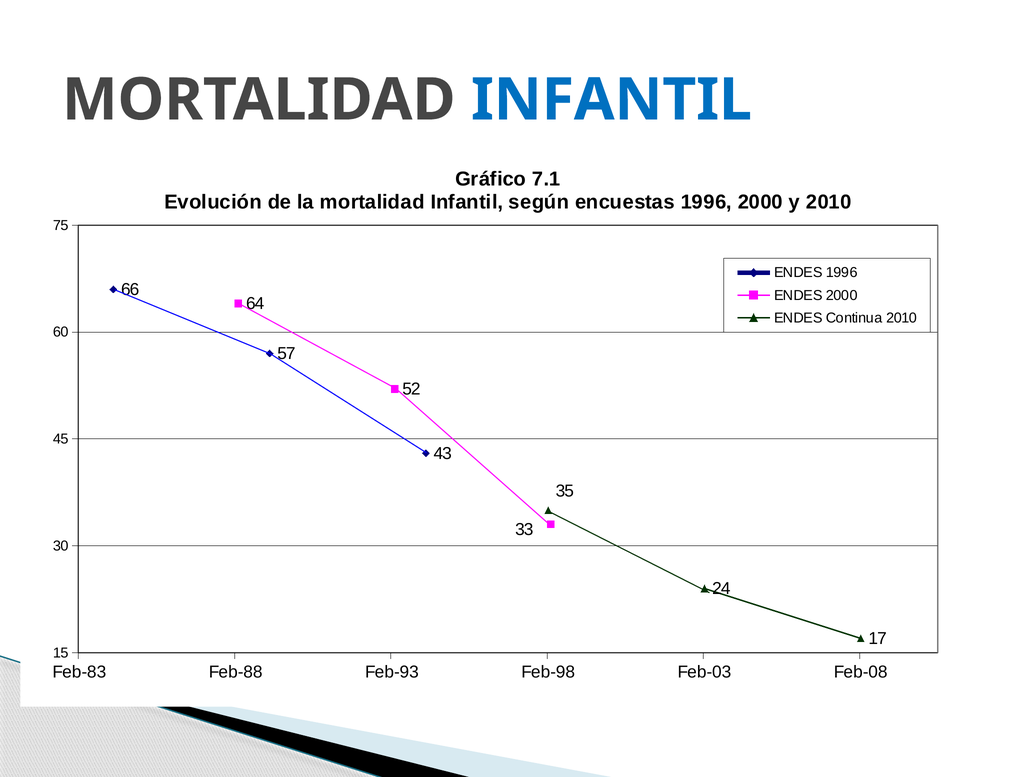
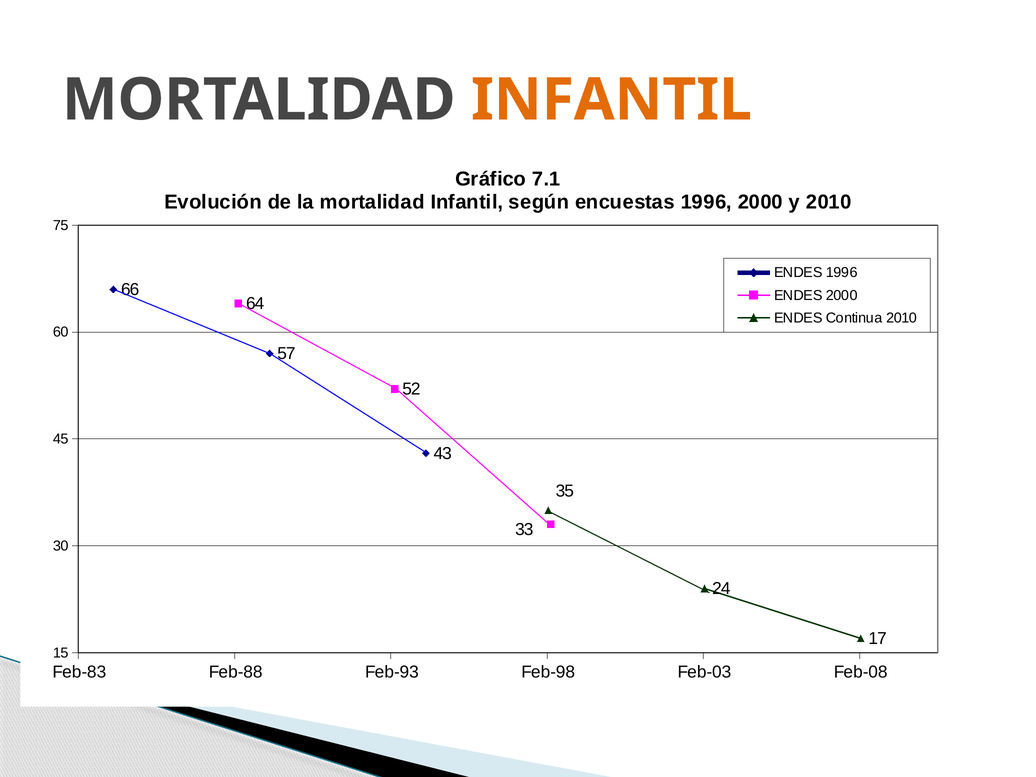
INFANTIL colour: blue -> orange (611, 100)
